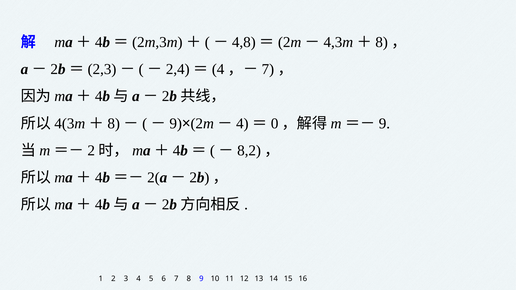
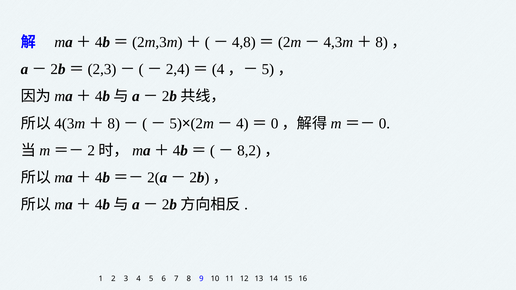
7: 7 -> 5 (268, 69)
9: 9 -> 5 (176, 124)
9: 9 -> 0 (384, 124)
